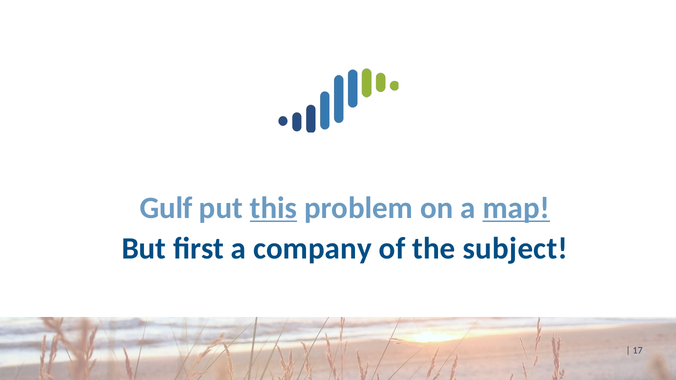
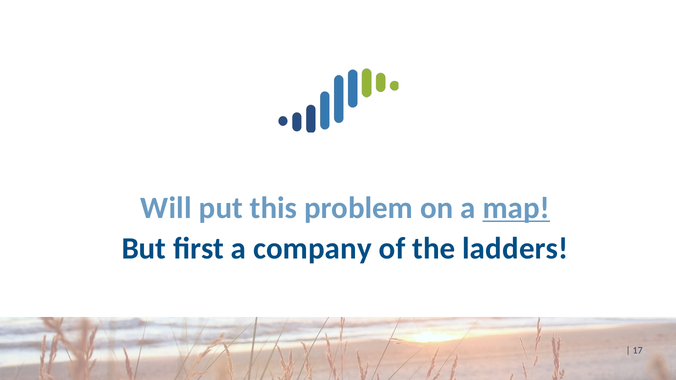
Gulf: Gulf -> Will (166, 208)
this underline: present -> none (274, 208)
subject: subject -> ladders (515, 249)
